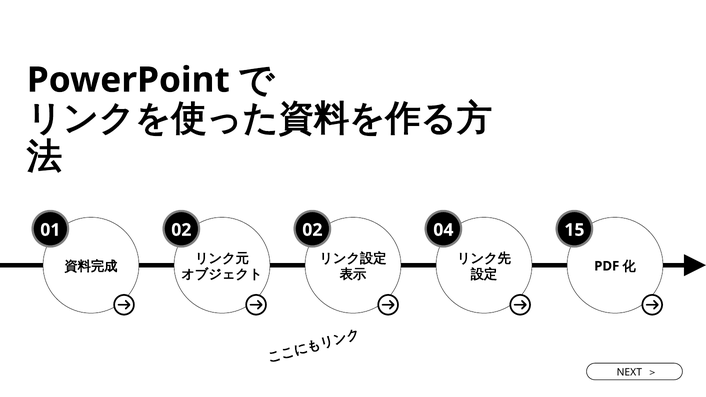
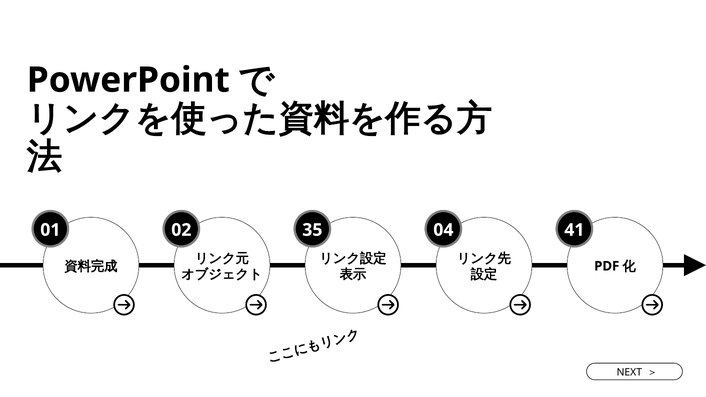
02 02: 02 -> 35 (312, 230)
15: 15 -> 41 (574, 230)
